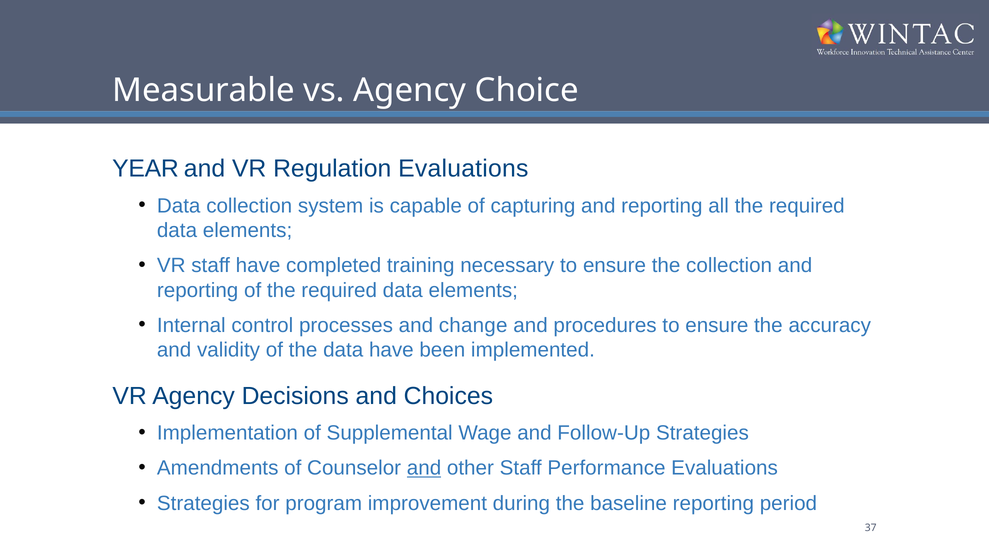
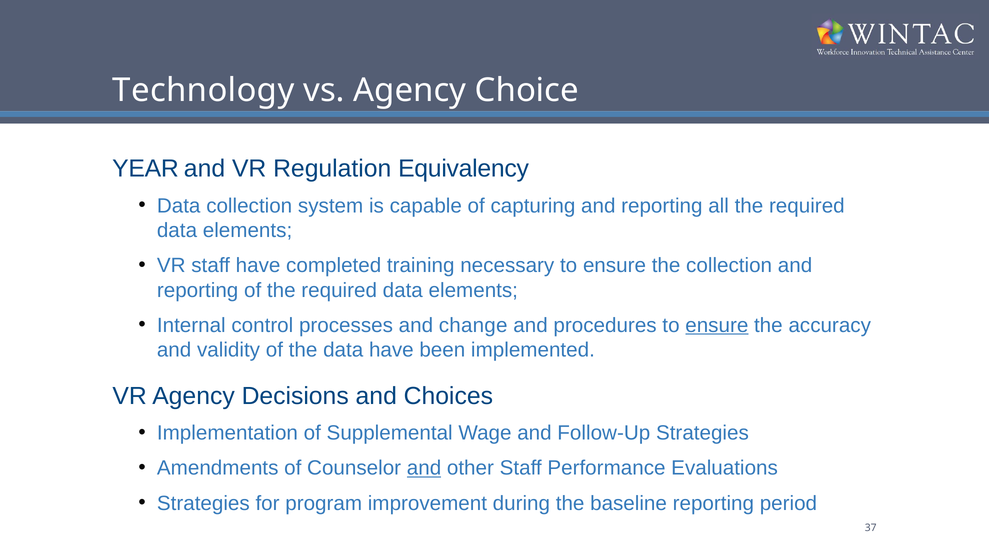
Measurable: Measurable -> Technology (203, 90)
Regulation Evaluations: Evaluations -> Equivalency (464, 169)
ensure underline: none -> present (717, 325)
